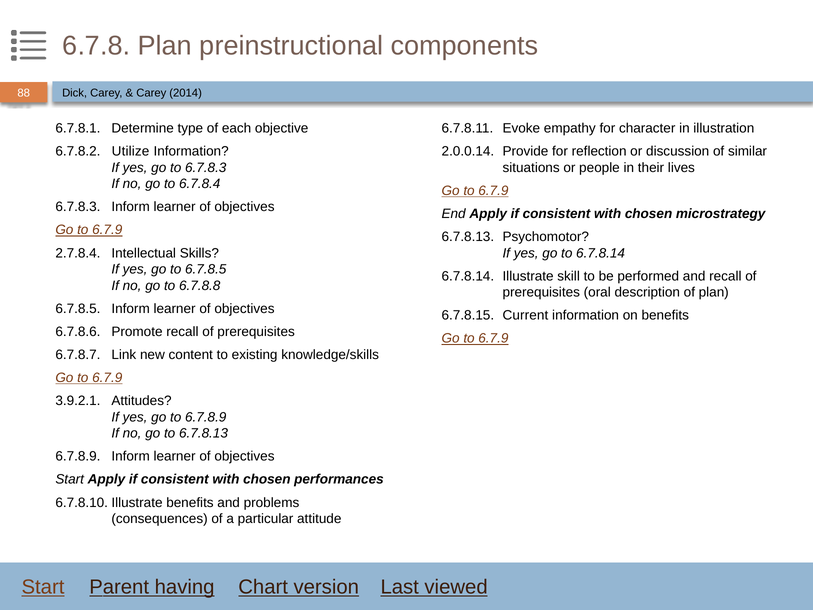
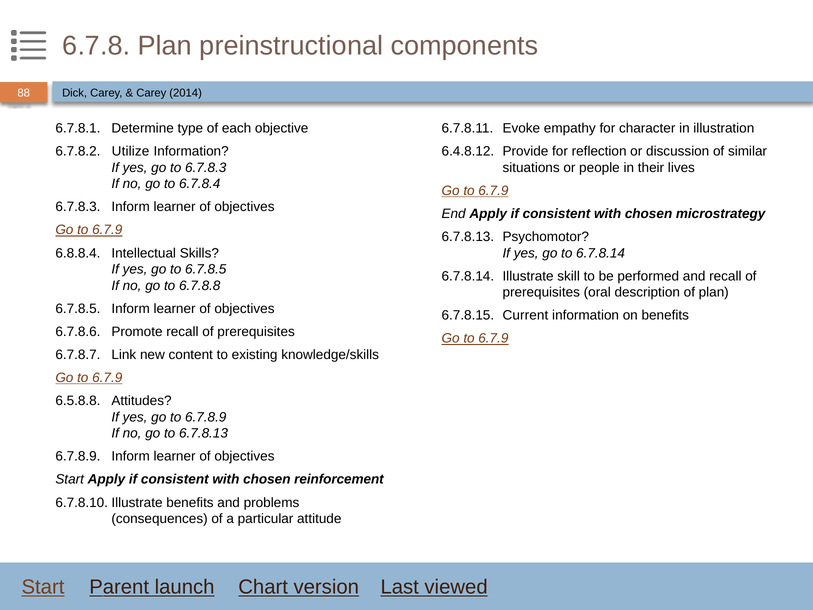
2.0.0.14: 2.0.0.14 -> 6.4.8.12 (468, 151)
2.7.8.4: 2.7.8.4 -> 6.8.8.4 (78, 253)
3.9.2.1: 3.9.2.1 -> 6.5.8.8 (78, 401)
performances: performances -> reinforcement (339, 479)
having: having -> launch (185, 587)
